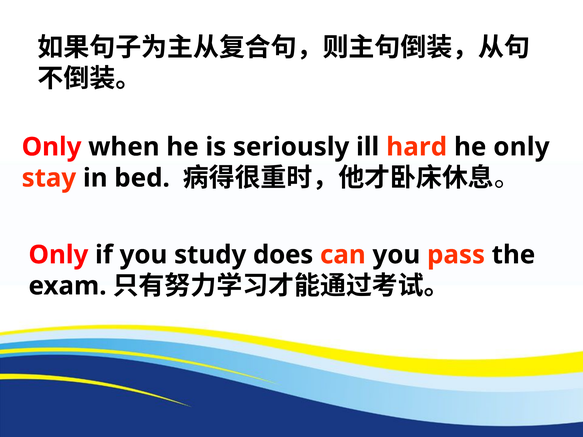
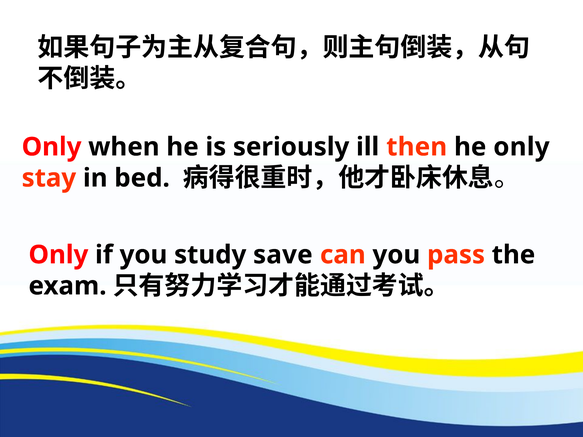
hard: hard -> then (417, 147)
does: does -> save (283, 255)
